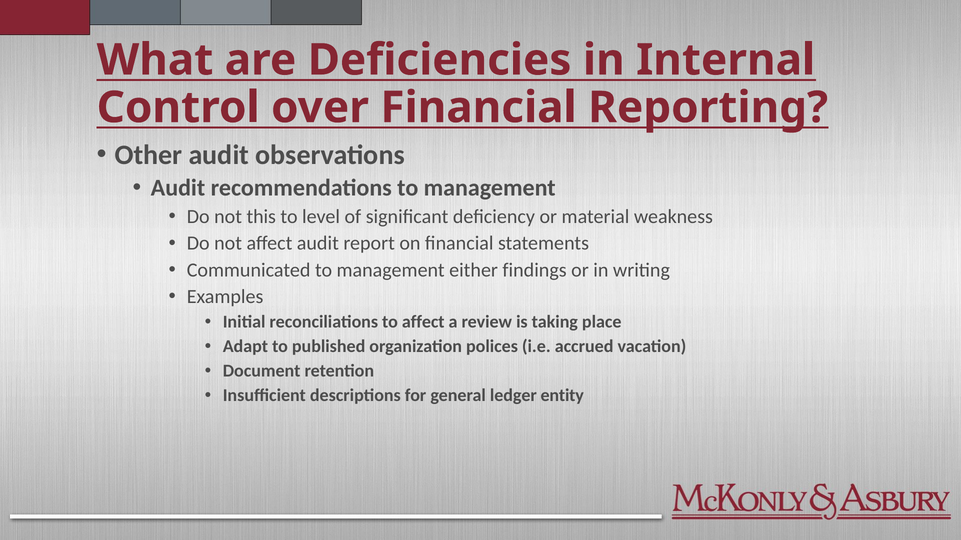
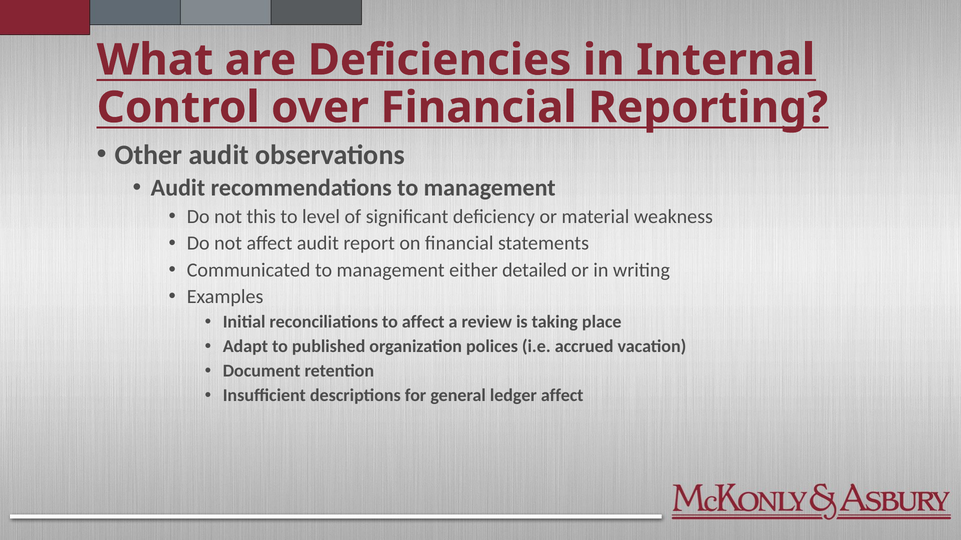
findings: findings -> detailed (535, 270)
ledger entity: entity -> affect (562, 396)
